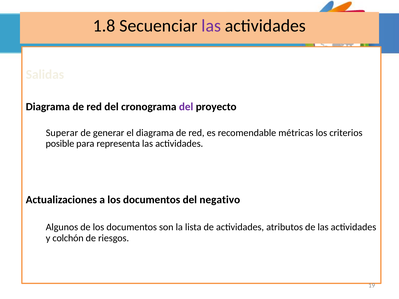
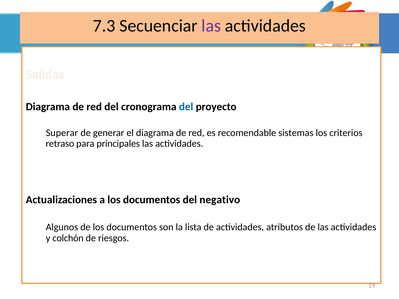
1.8: 1.8 -> 7.3 (104, 26)
del colour: purple -> blue (186, 107)
métricas: métricas -> sistemas (296, 133)
posible: posible -> retraso (60, 144)
representa: representa -> principales (118, 144)
